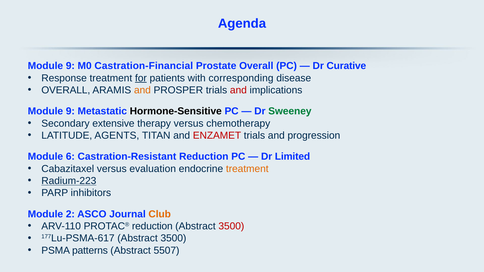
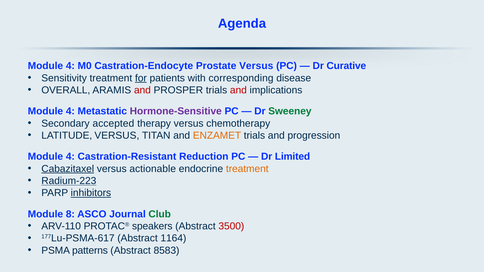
9: 9 -> 4 (70, 66)
Castration-Financial: Castration-Financial -> Castration-Endocyte (144, 66)
Prostate Overall: Overall -> Versus (256, 66)
Response: Response -> Sensitivity (64, 78)
and colour: orange -> red (142, 90)
9: 9 -> 4 (70, 111)
Hormone-Sensitive colour: black -> purple (176, 111)
extensive: extensive -> accepted (113, 124)
LATITUDE AGENTS: AGENTS -> VERSUS (117, 136)
ENZAMET colour: red -> orange (217, 136)
6: 6 -> 4 (70, 157)
Cabazitaxel underline: none -> present (68, 169)
evaluation: evaluation -> actionable (153, 169)
inhibitors underline: none -> present (91, 193)
2: 2 -> 8 (70, 214)
Club colour: orange -> green (160, 214)
PROTAC® reduction: reduction -> speakers (152, 226)
177Lu-PSMA-617 Abstract 3500: 3500 -> 1164 (173, 239)
5507: 5507 -> 8583 (166, 251)
